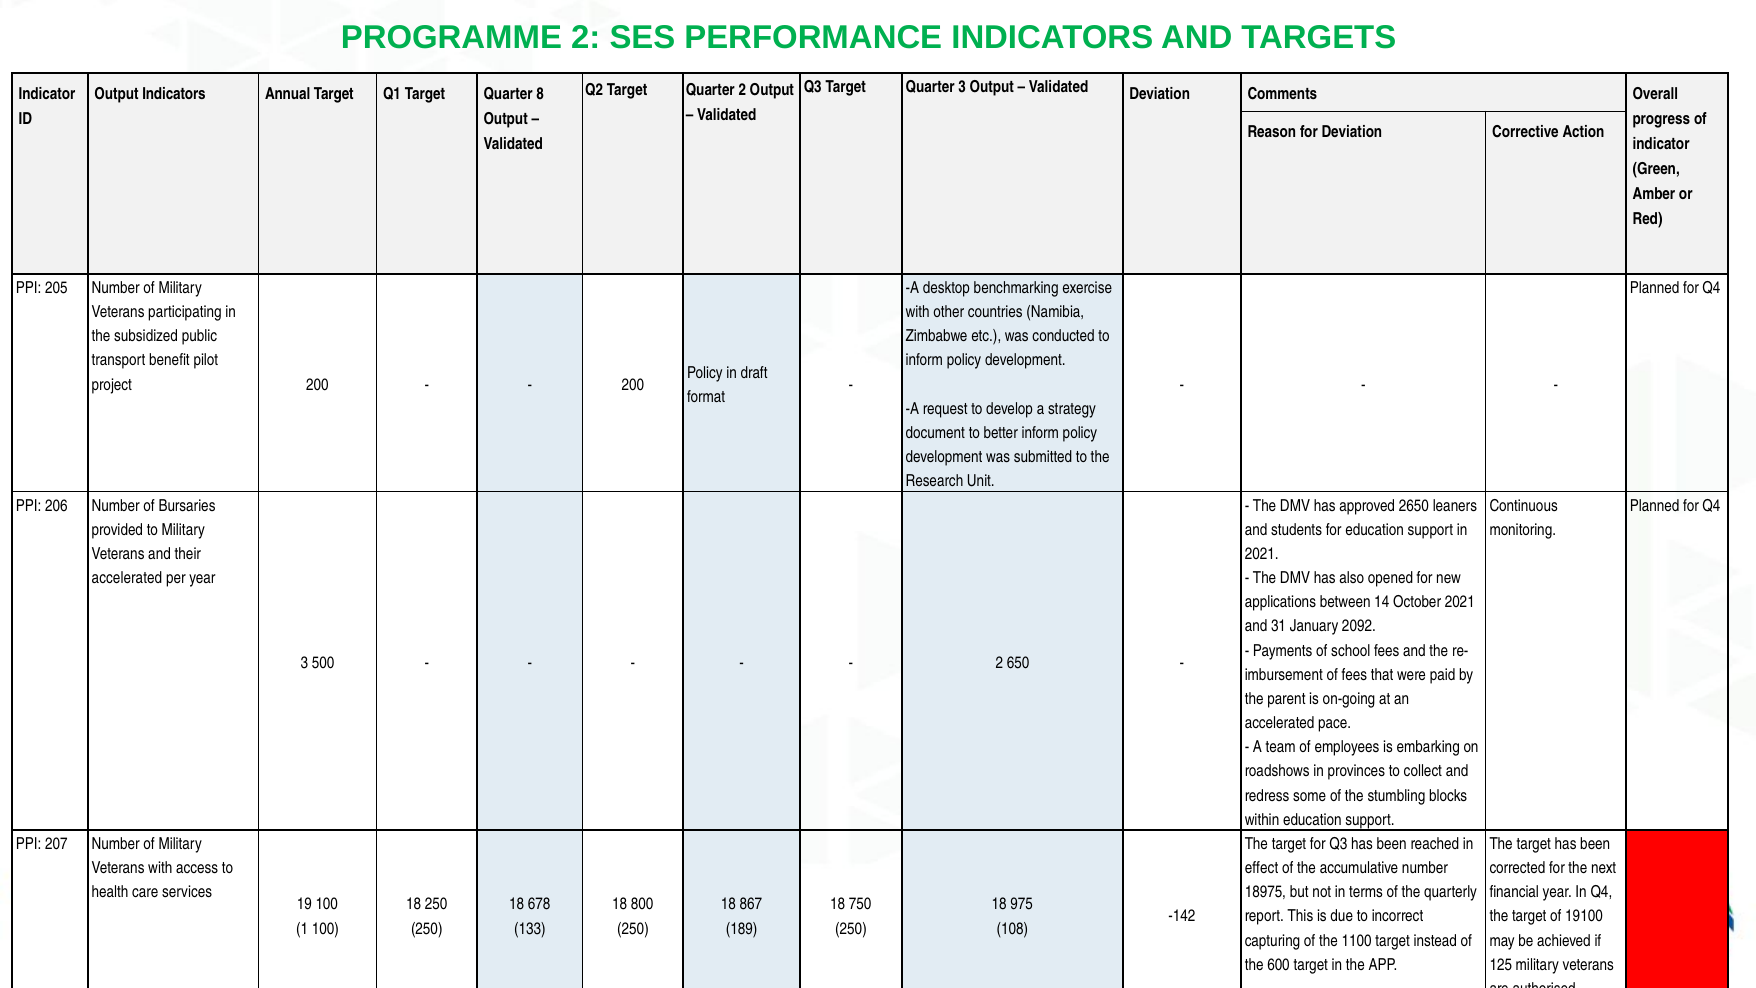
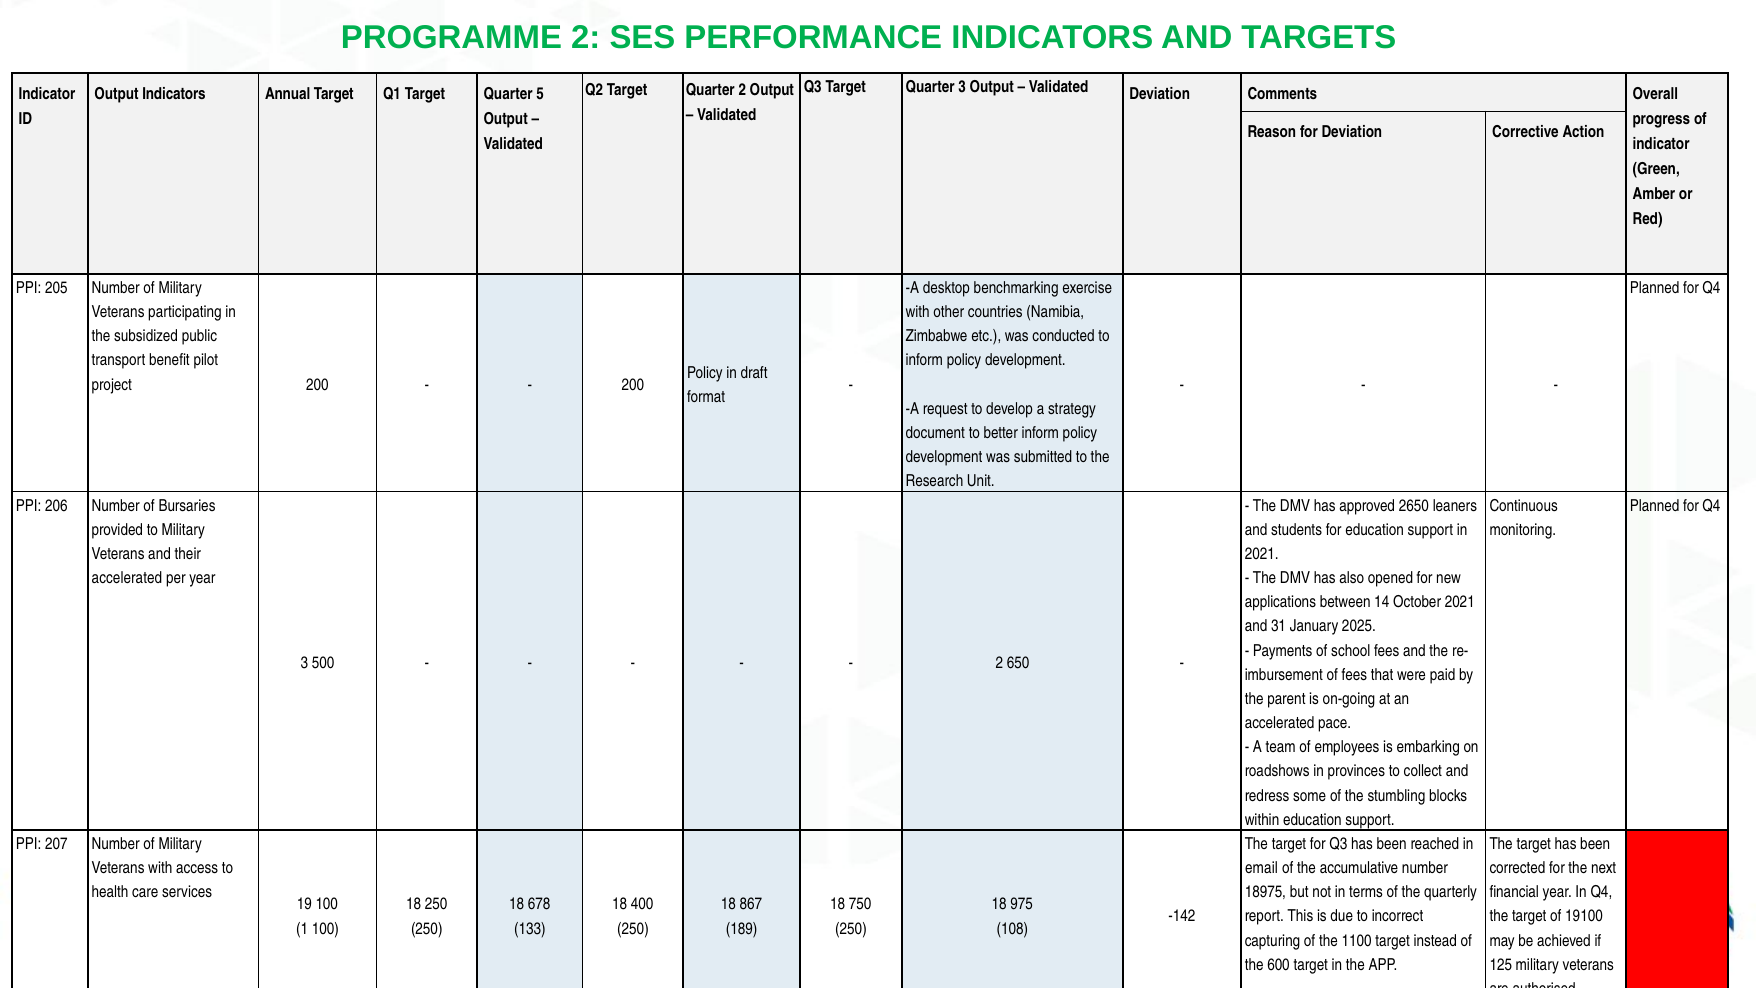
8: 8 -> 5 (540, 94)
2092: 2092 -> 2025 (1359, 626)
effect: effect -> email (1261, 868)
800: 800 -> 400 (642, 904)
